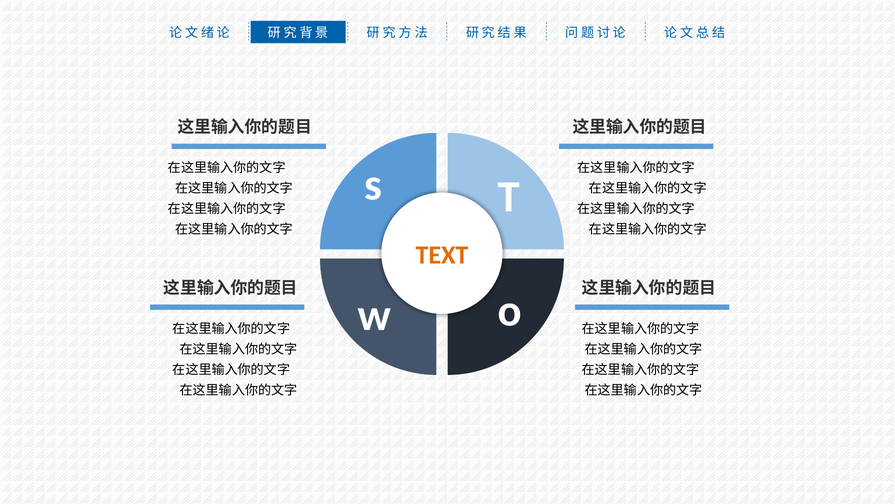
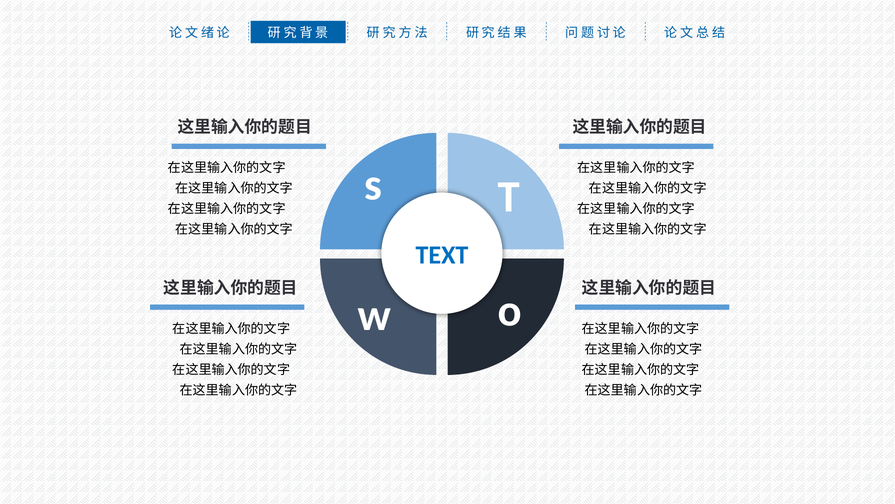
TEXT colour: orange -> blue (442, 255)
